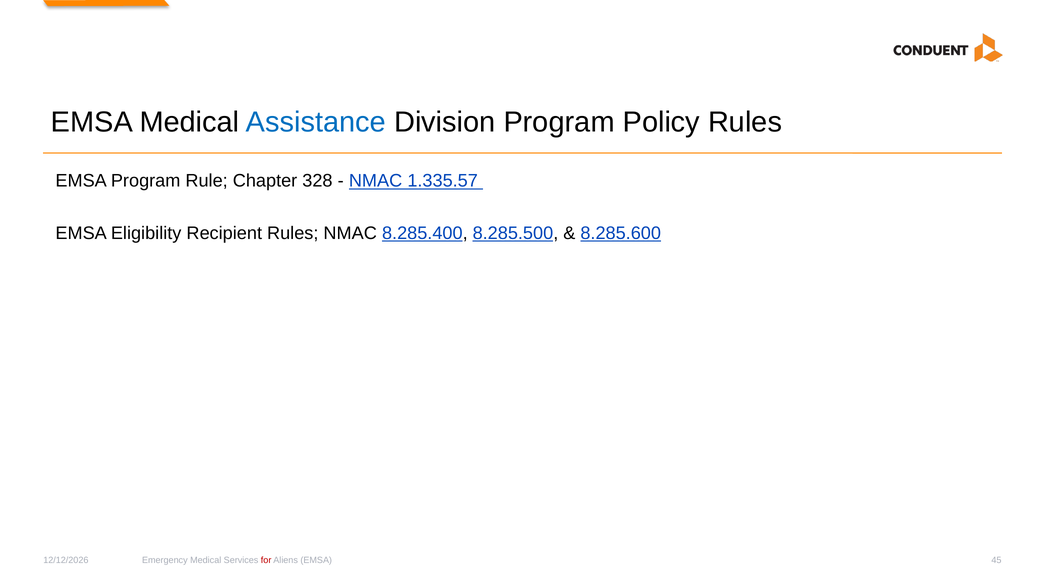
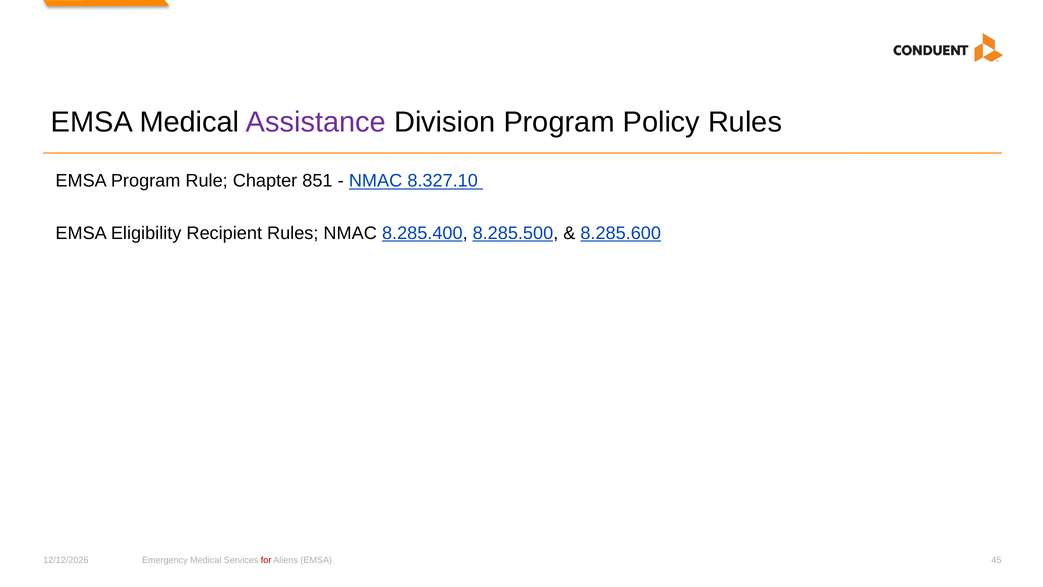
Assistance colour: blue -> purple (316, 122)
328: 328 -> 851 (317, 181)
1.335.57: 1.335.57 -> 8.327.10 (443, 181)
